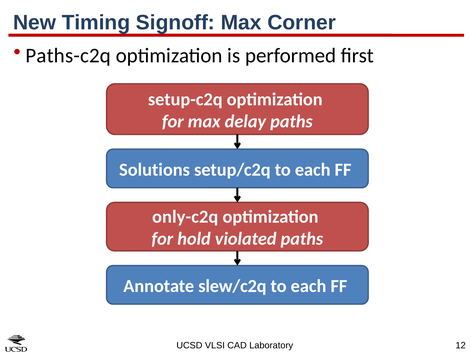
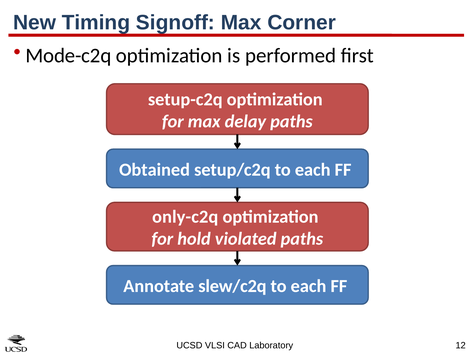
Paths-c2q: Paths-c2q -> Mode-c2q (68, 56)
Solutions: Solutions -> Obtained (155, 170)
